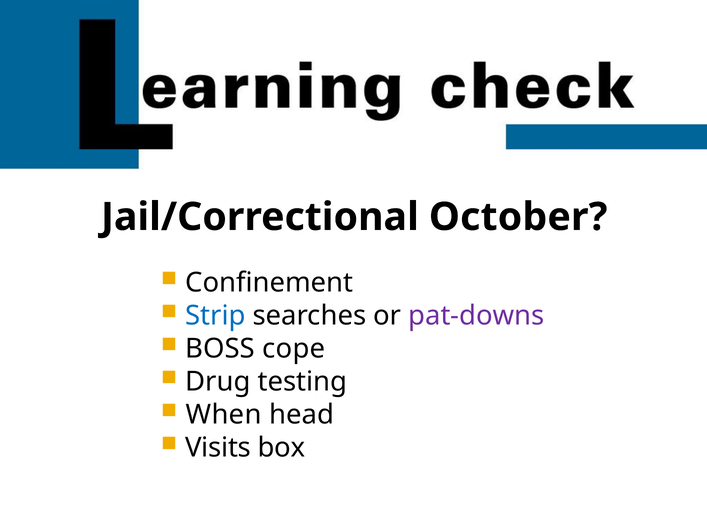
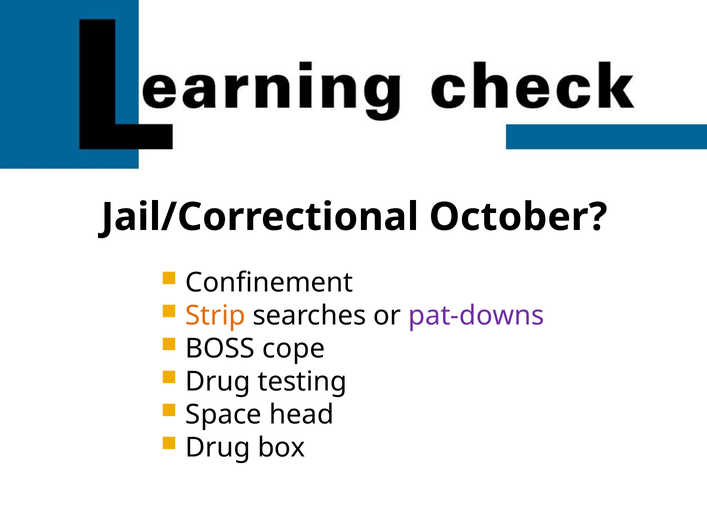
Strip colour: blue -> orange (215, 316)
When: When -> Space (224, 415)
Visits: Visits -> Drug (218, 448)
